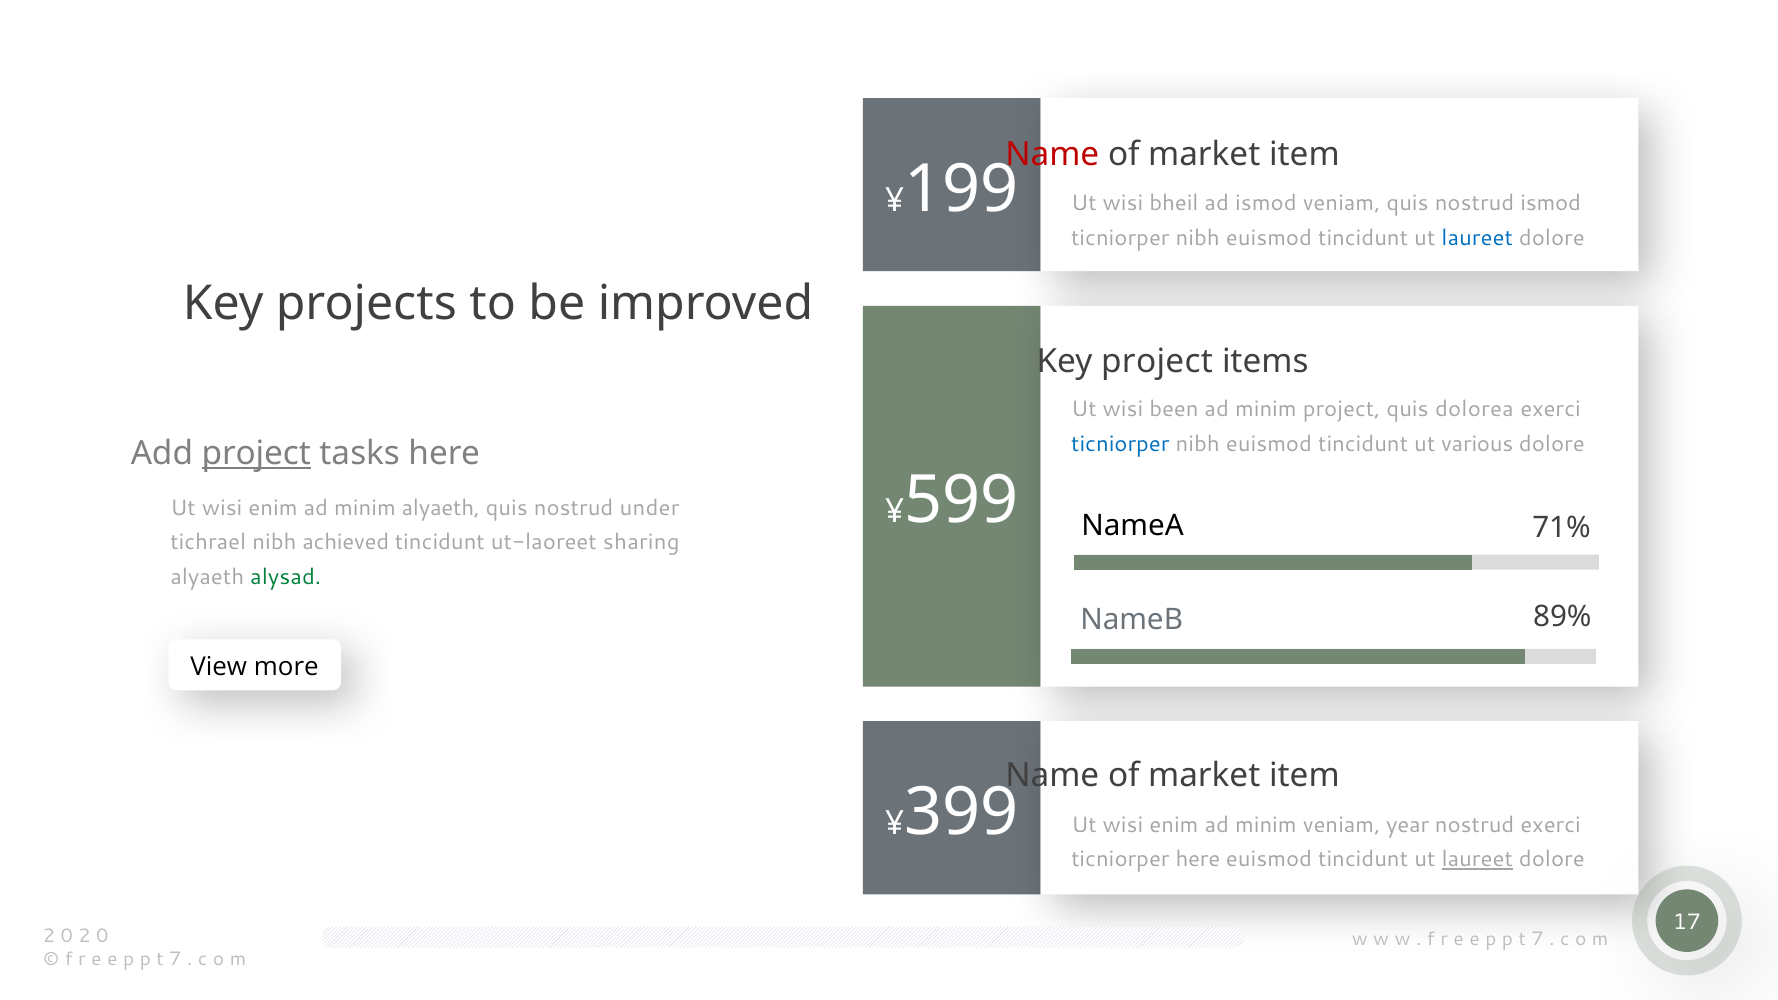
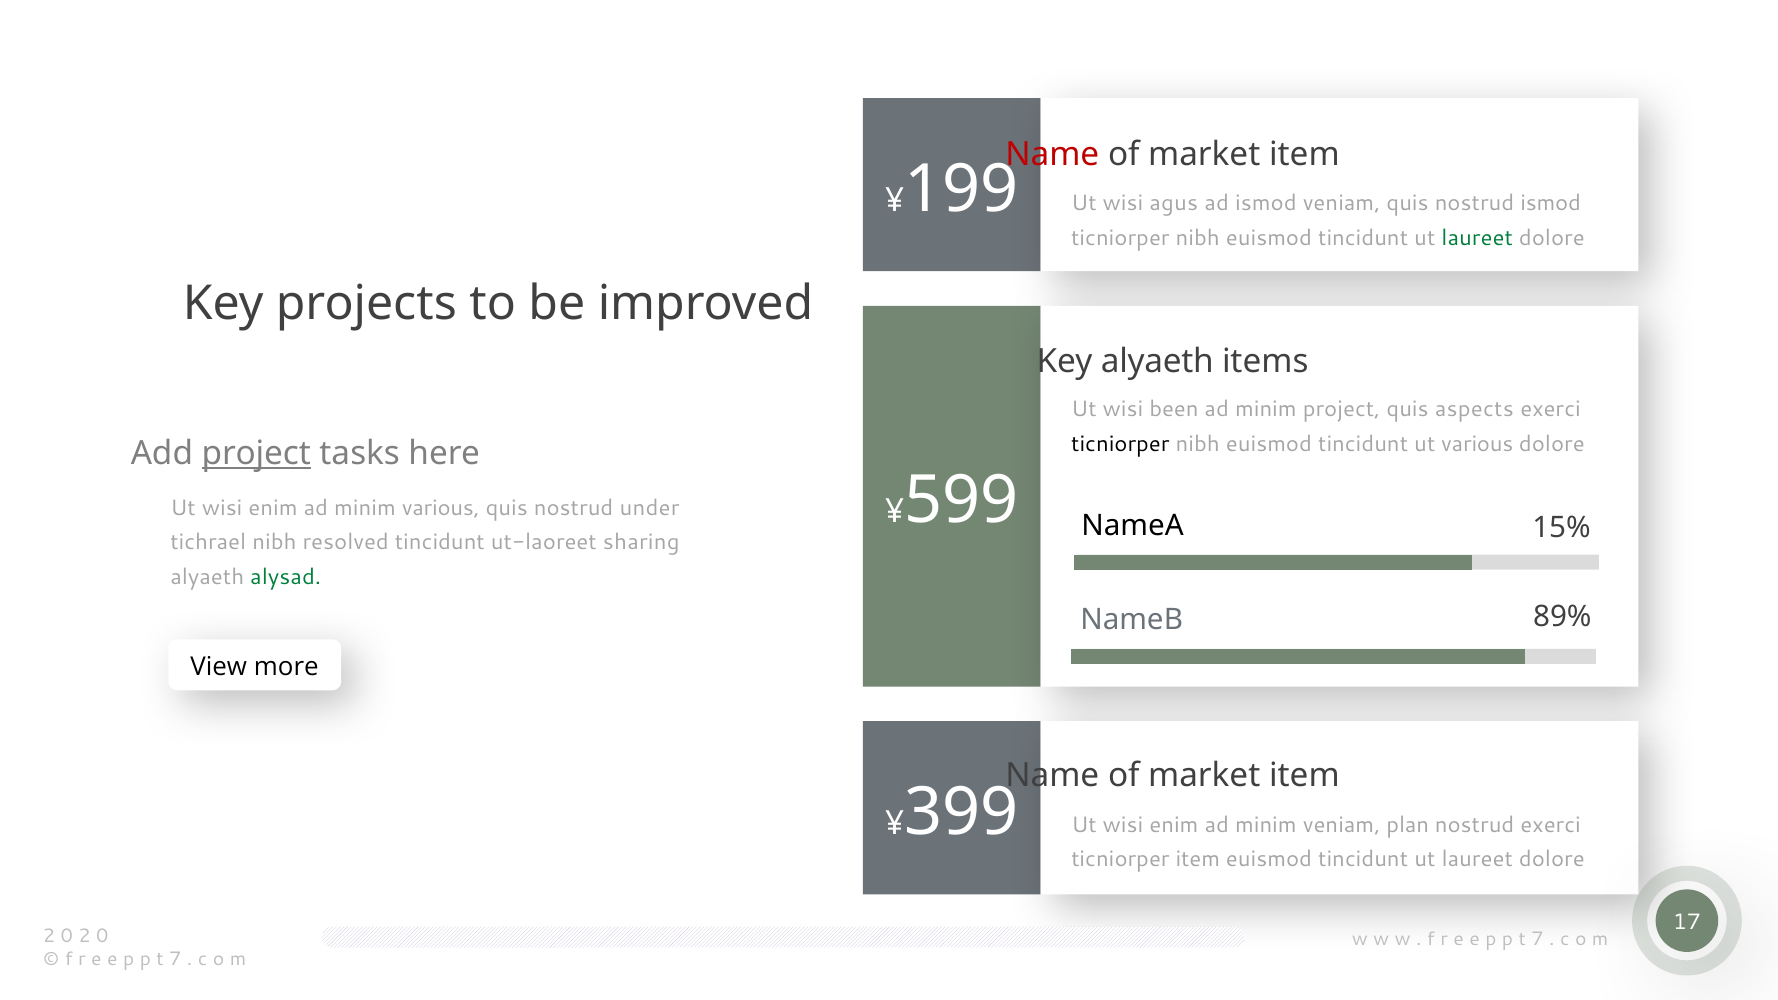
bheil: bheil -> agus (1174, 203)
laureet colour: blue -> green (1477, 238)
Key project: project -> alyaeth (1157, 361)
dolorea: dolorea -> aspects (1474, 410)
ticniorper colour: blue -> black (1120, 444)
minim alyaeth: alyaeth -> various (441, 508)
71%: 71% -> 15% (1561, 528)
achieved: achieved -> resolved (346, 542)
year: year -> plan (1408, 825)
ticniorper here: here -> item (1198, 859)
laureet underline: present -> none (1477, 859)
